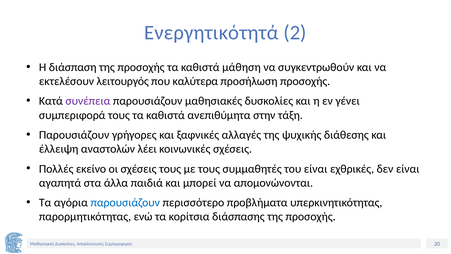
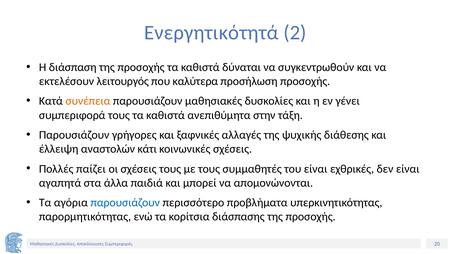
μάθηση: μάθηση -> δύναται (242, 67)
συνέπεια colour: purple -> orange (88, 101)
λέει: λέει -> κάτι (147, 149)
εκείνο: εκείνο -> παίζει (91, 169)
